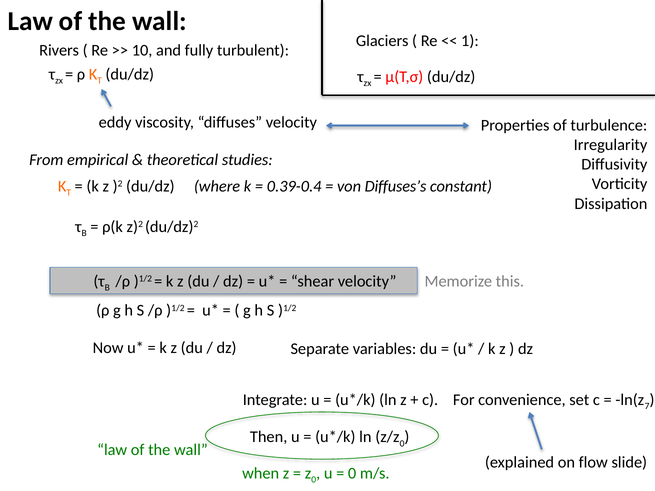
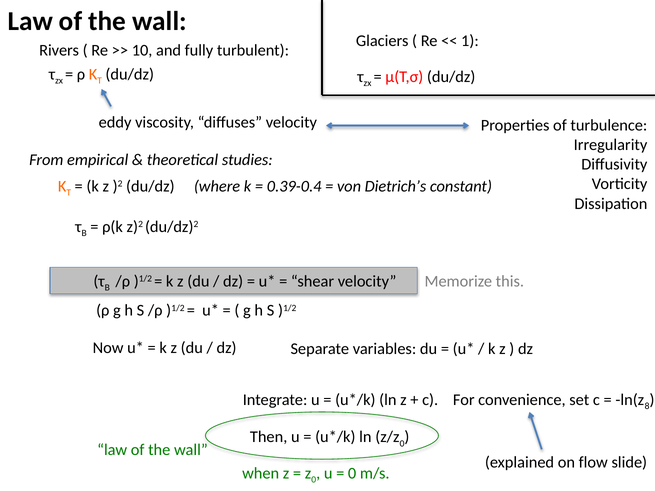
Diffuses’s: Diffuses’s -> Dietrich’s (395, 186)
7: 7 -> 8 (647, 406)
